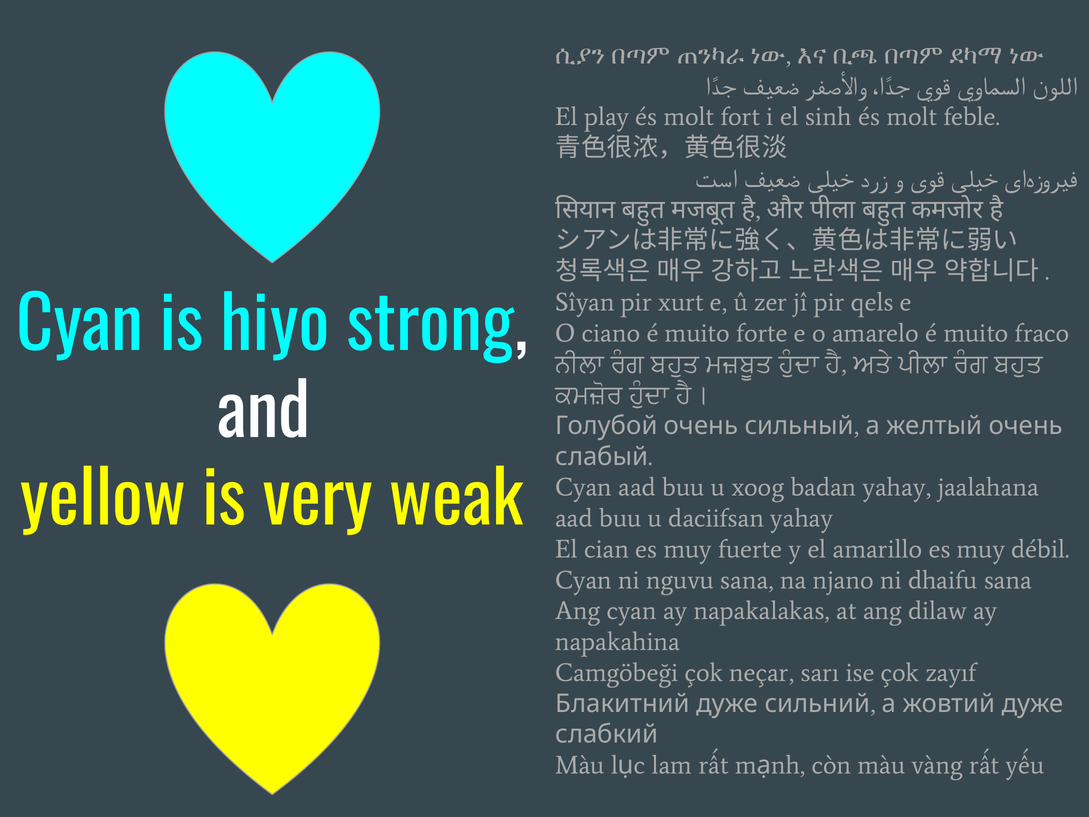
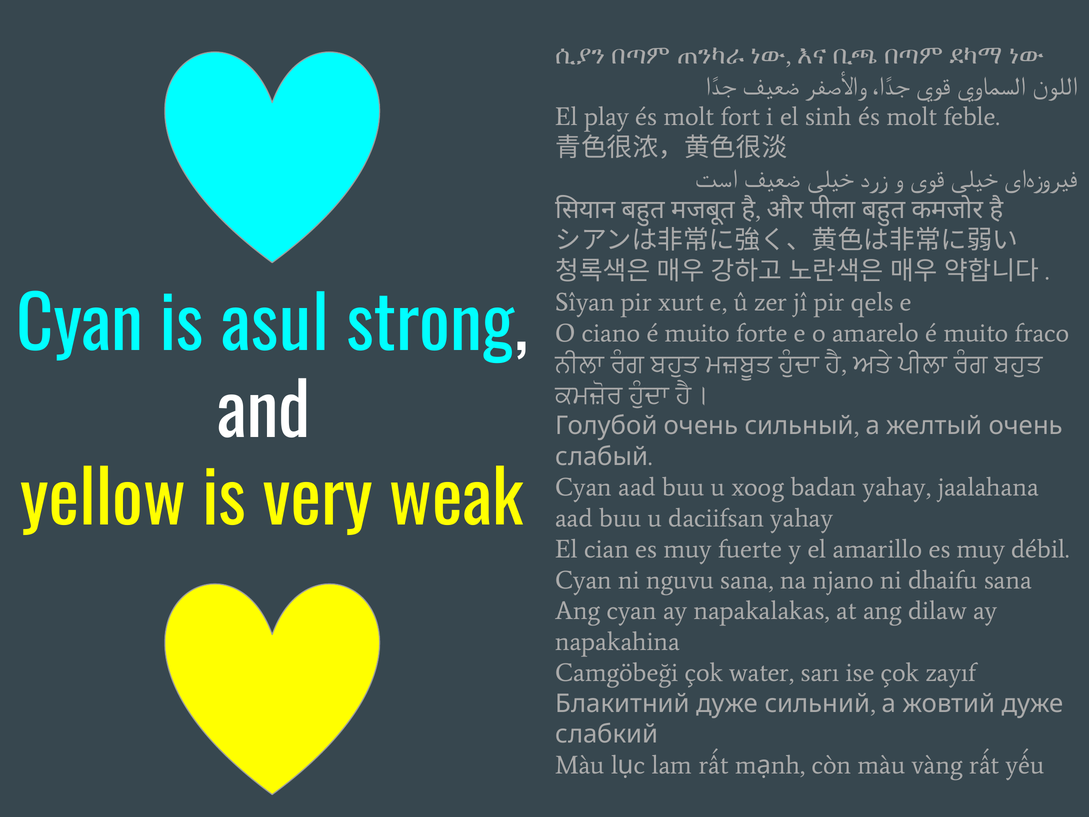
hiyo: hiyo -> asul (275, 326)
neçar: neçar -> water (762, 673)
